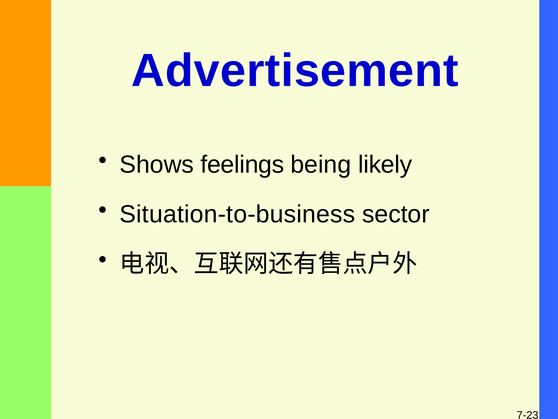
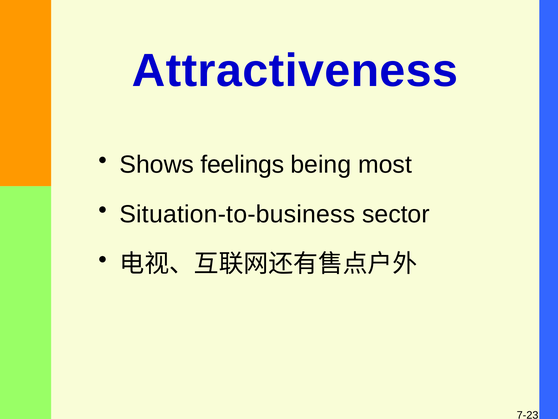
Advertisement: Advertisement -> Attractiveness (295, 71)
likely: likely -> most (385, 165)
